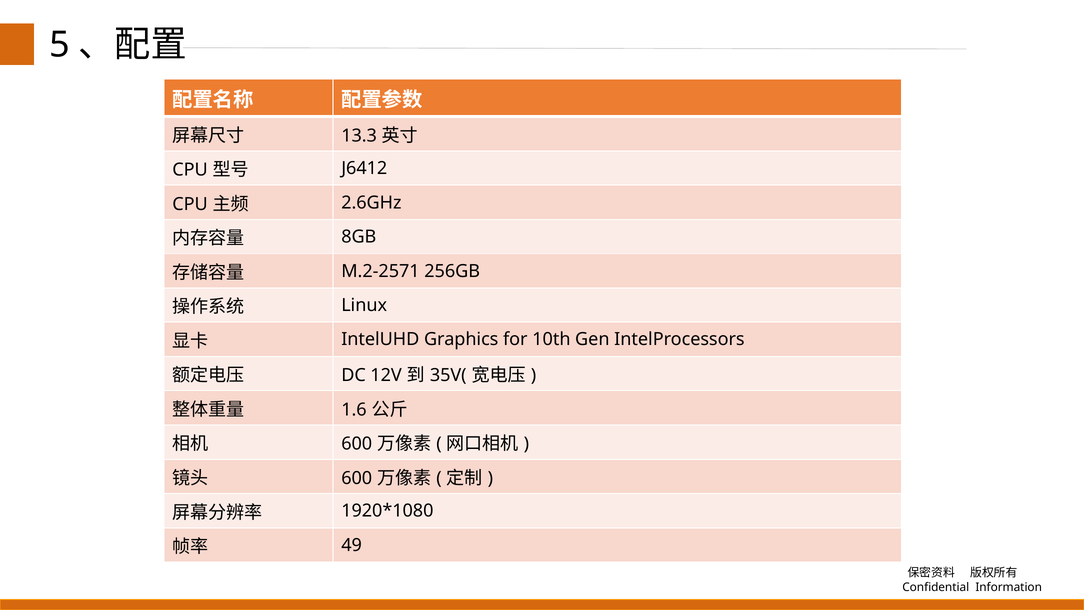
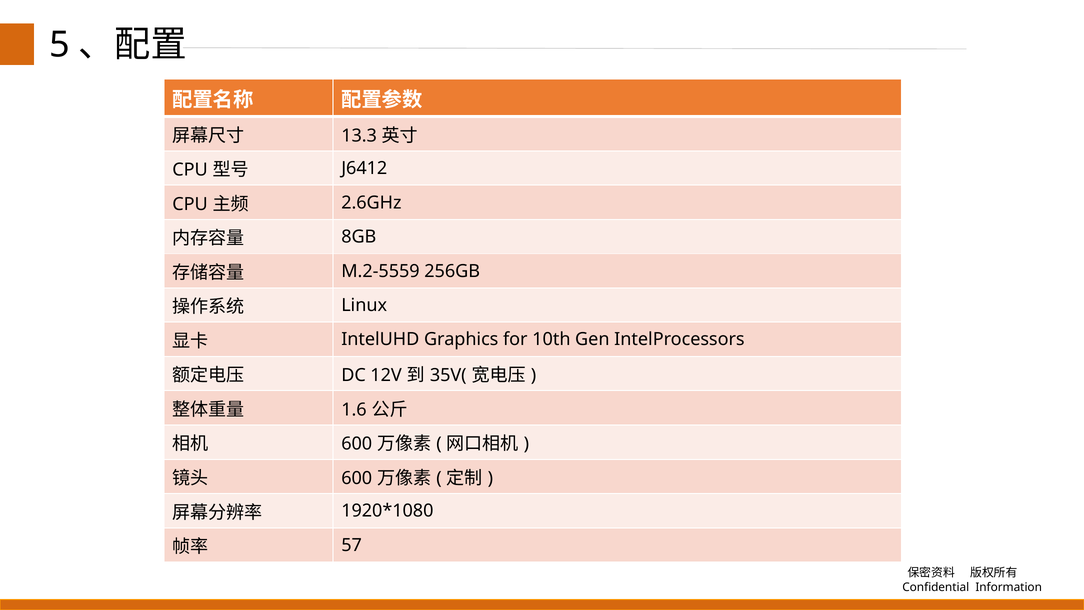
M.2-2571: M.2-2571 -> M.2-5559 (380, 271)
49: 49 -> 57 (352, 545)
